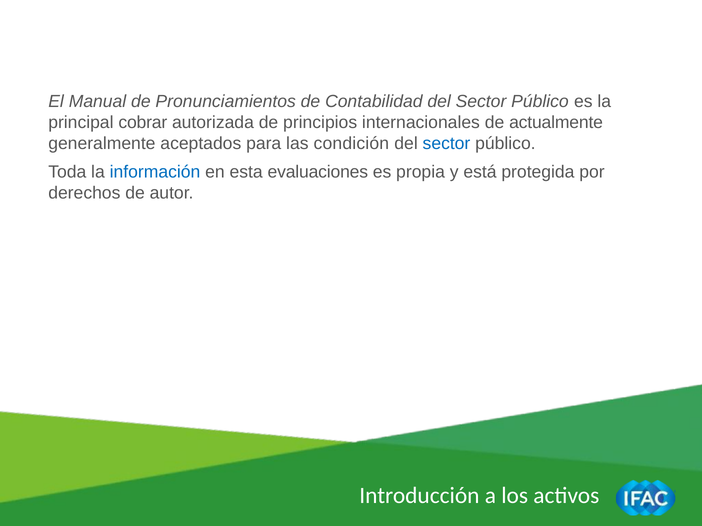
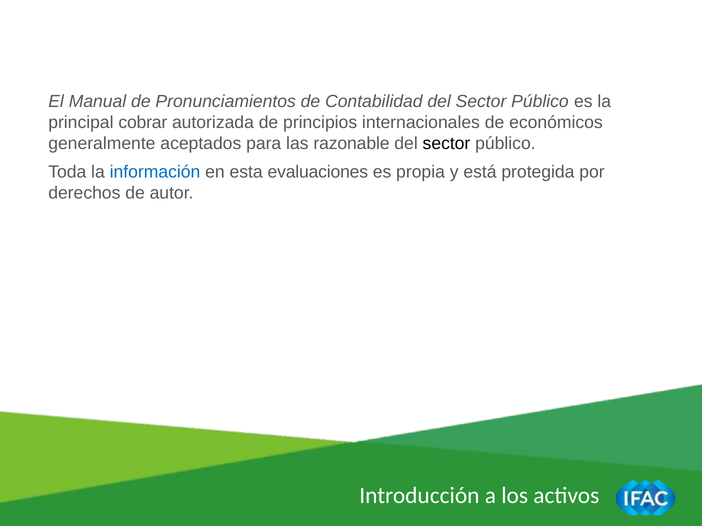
actualmente: actualmente -> económicos (556, 123)
condición: condición -> razonable (352, 144)
sector colour: blue -> black (446, 144)
